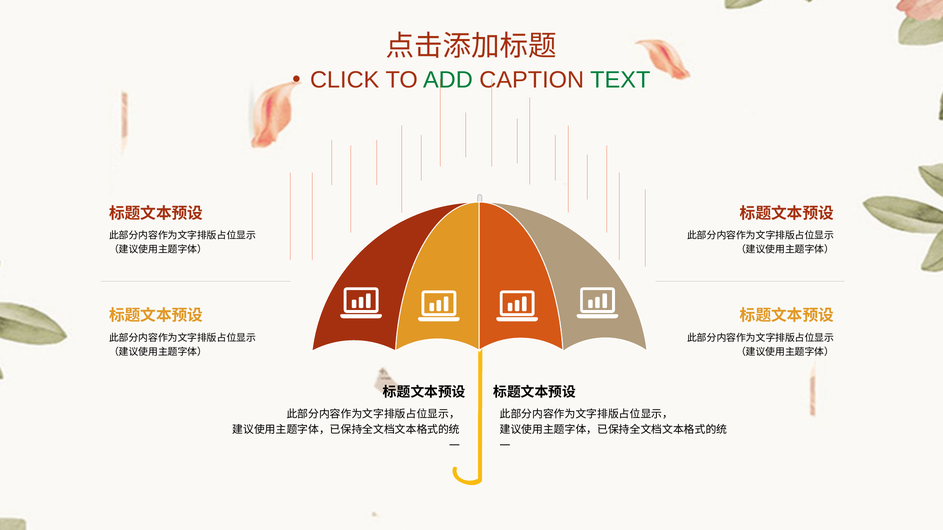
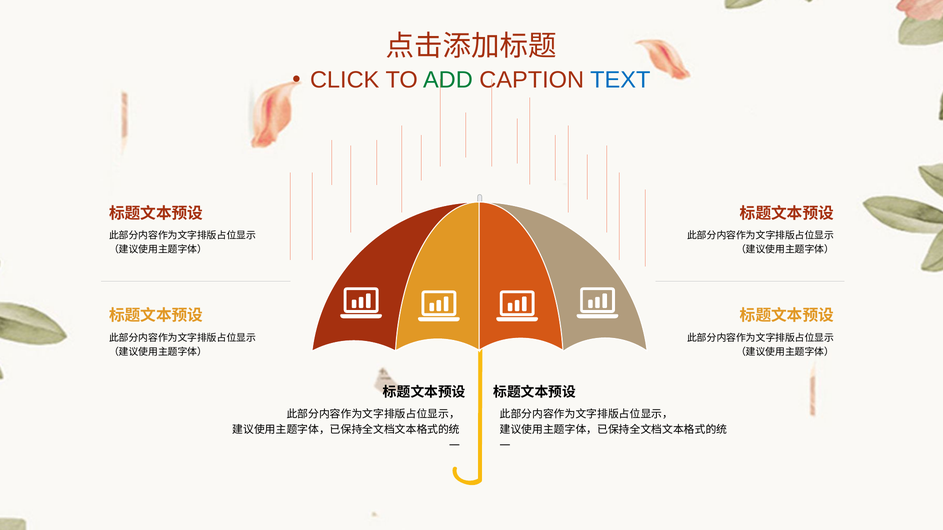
TEXT colour: green -> blue (620, 80)
